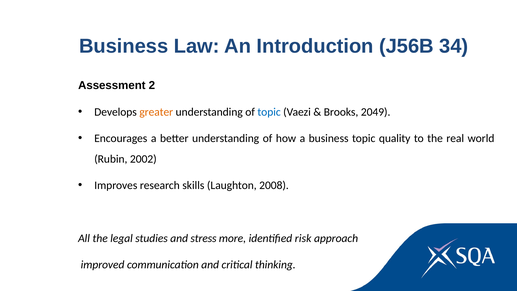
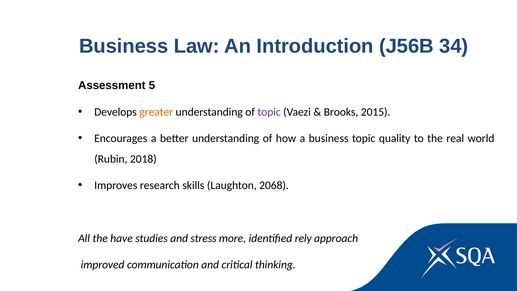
2: 2 -> 5 (152, 85)
topic colour: blue -> purple (269, 112)
2049: 2049 -> 2015 (376, 112)
2002: 2002 -> 2018 (143, 159)
2008: 2008 -> 2068 (274, 185)
legal: legal -> have (122, 238)
risk: risk -> rely (303, 238)
